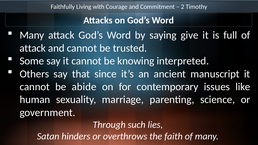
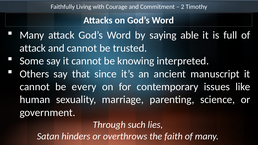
give: give -> able (190, 35)
abide: abide -> every (84, 87)
